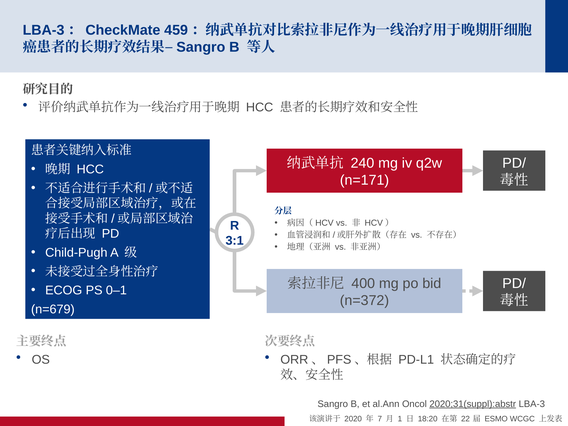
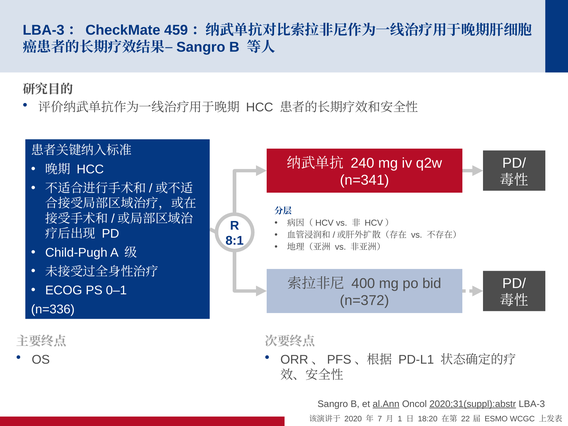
n=171: n=171 -> n=341 (364, 180)
3:1: 3:1 -> 8:1 (235, 241)
n=679: n=679 -> n=336 (53, 309)
al.Ann underline: none -> present (386, 404)
